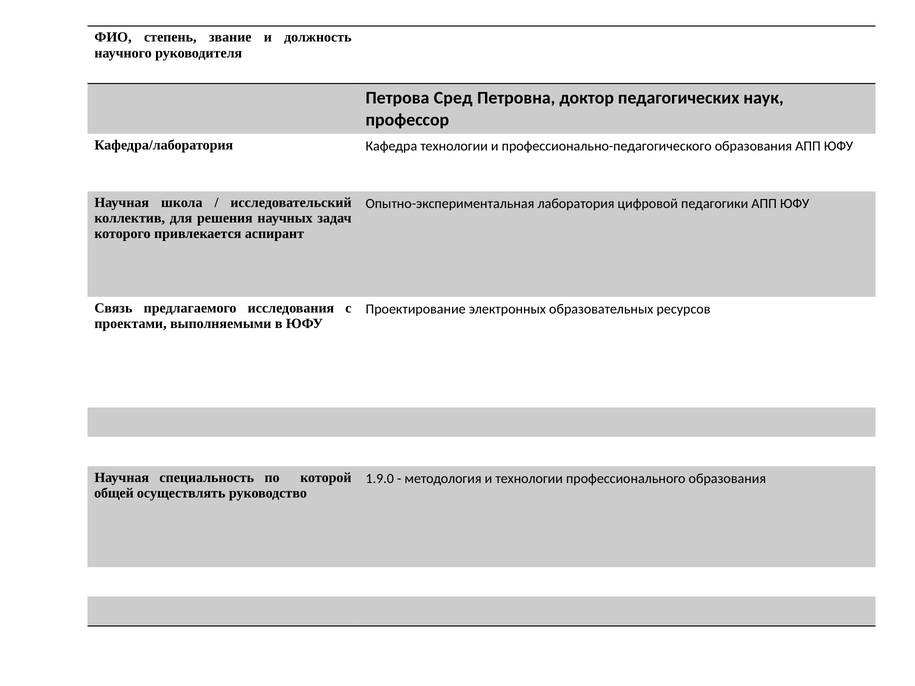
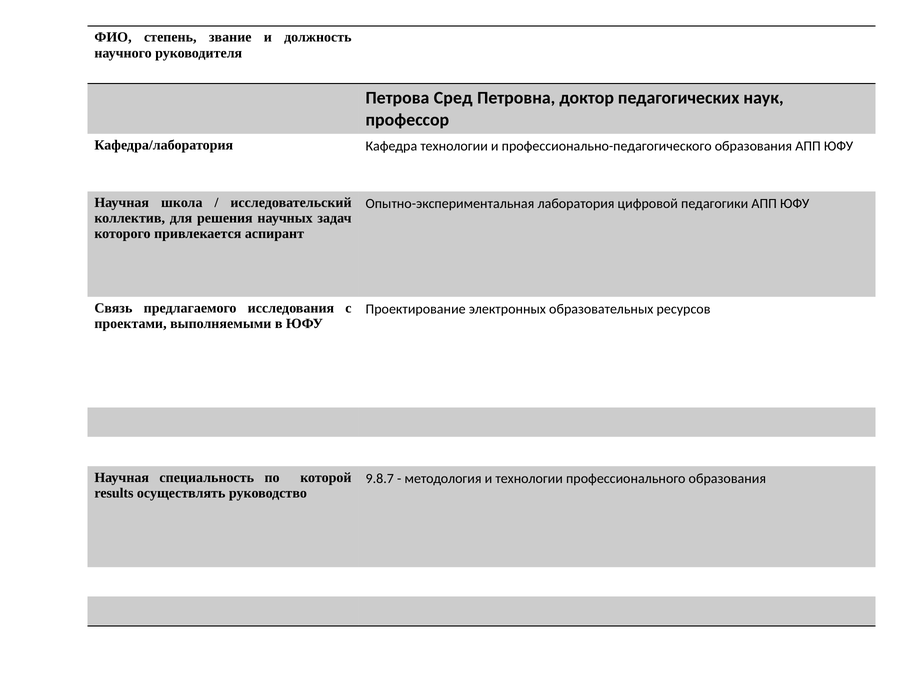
1.9.0: 1.9.0 -> 9.8.7 (380, 479)
общей: общей -> results (114, 493)
